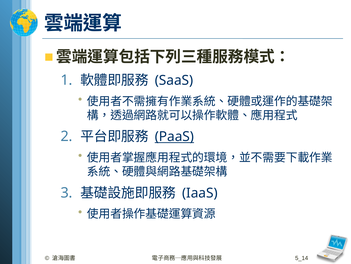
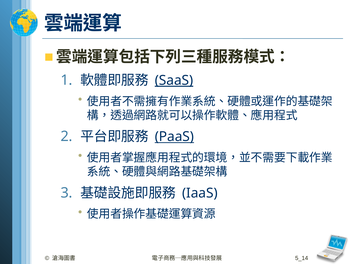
SaaS underline: none -> present (174, 80)
